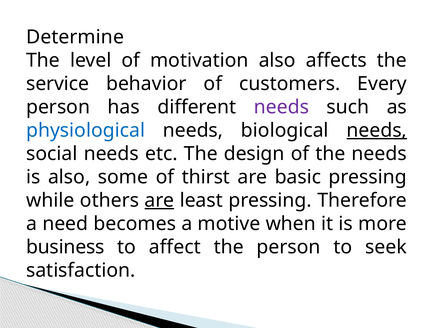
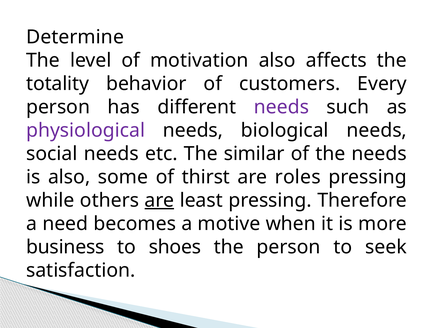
service: service -> totality (58, 84)
physiological colour: blue -> purple (86, 130)
needs underline: present -> none (377, 130)
design: design -> similar (254, 154)
basic: basic -> roles (298, 177)
affect: affect -> shoes (175, 247)
